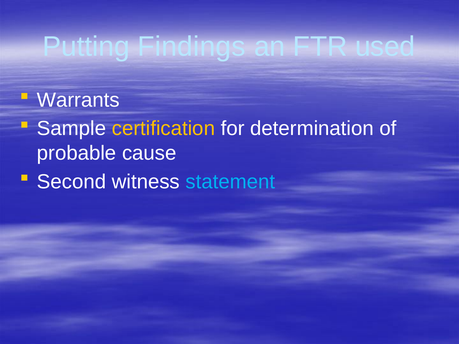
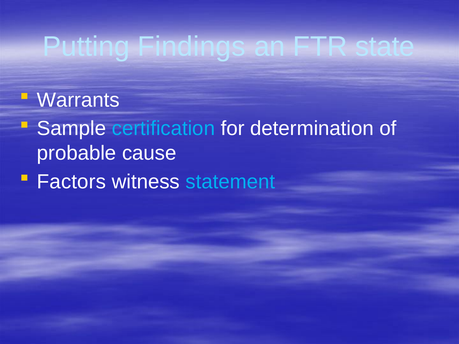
used: used -> state (385, 47)
certification colour: yellow -> light blue (163, 129)
Second: Second -> Factors (71, 182)
